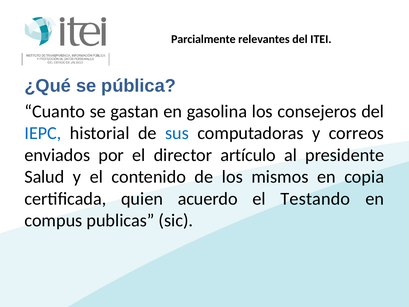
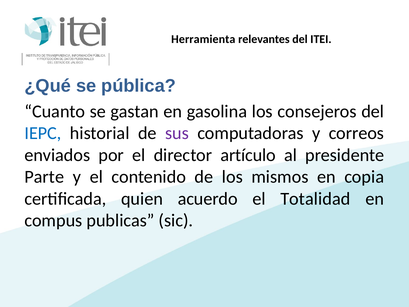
Parcialmente: Parcialmente -> Herramienta (203, 39)
sus colour: blue -> purple (177, 133)
Salud: Salud -> Parte (44, 177)
Testando: Testando -> Totalidad (315, 199)
